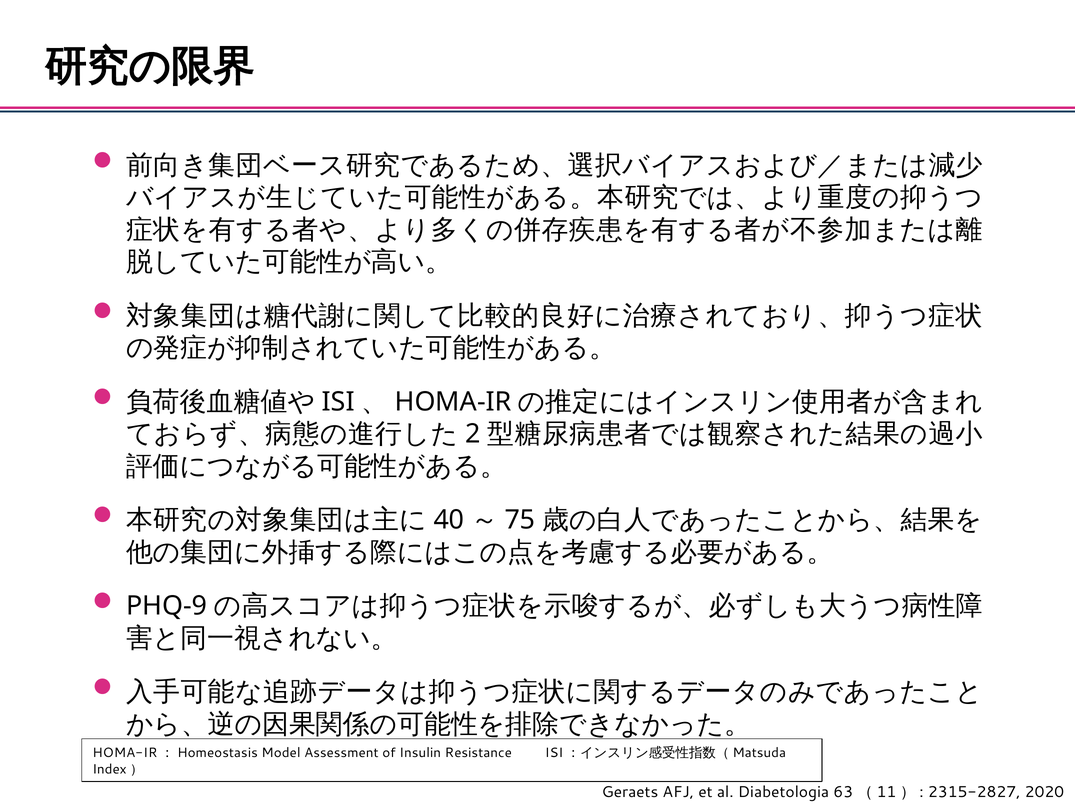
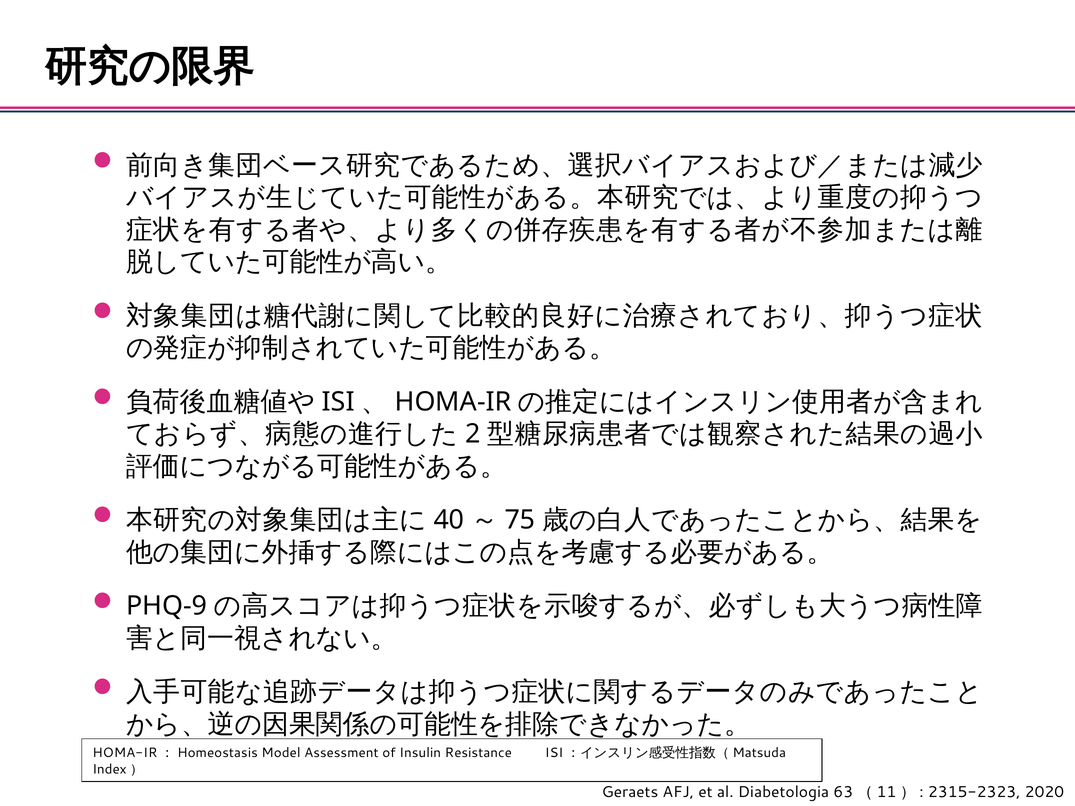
2315-2827: 2315-2827 -> 2315-2323 (974, 792)
